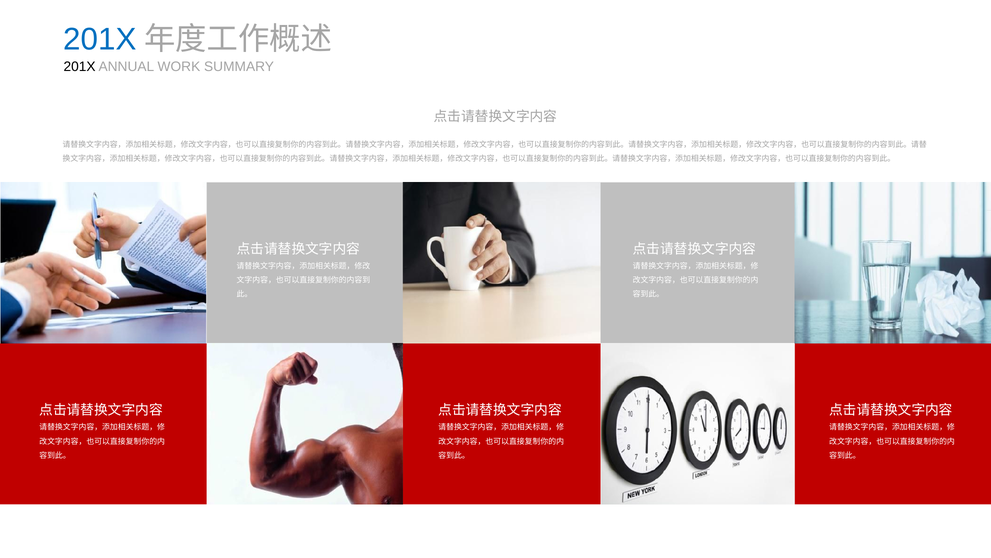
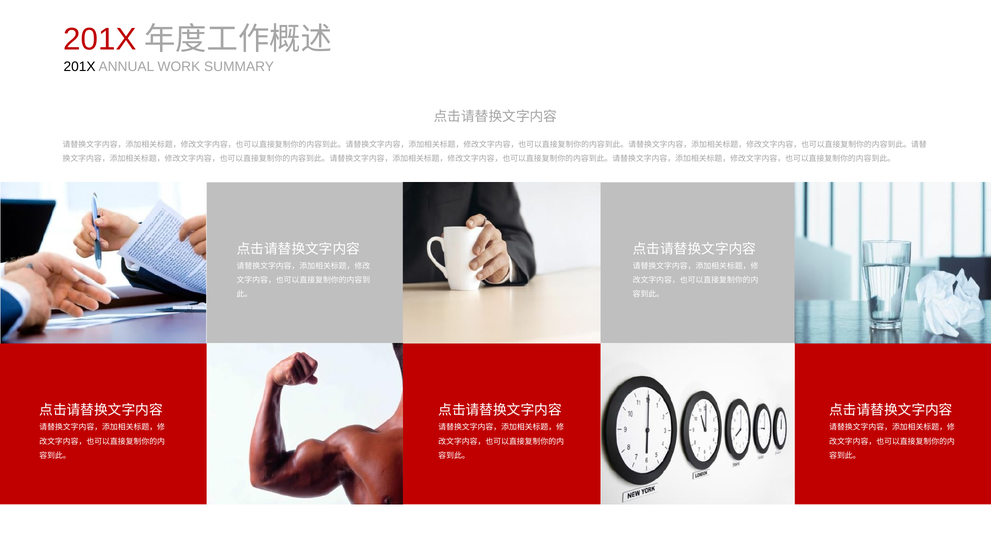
201X colour: blue -> red (100, 39)
